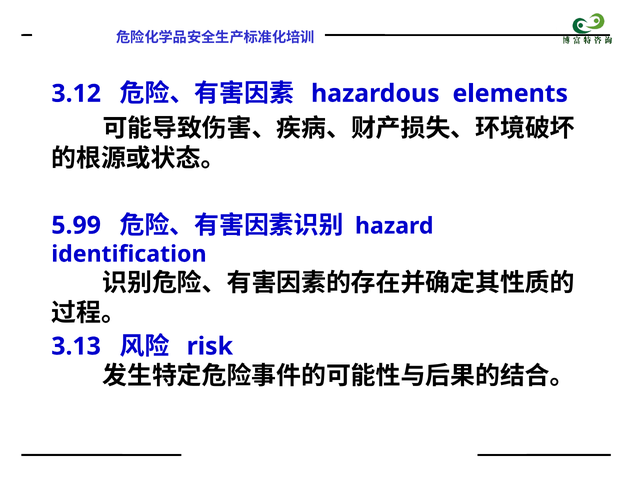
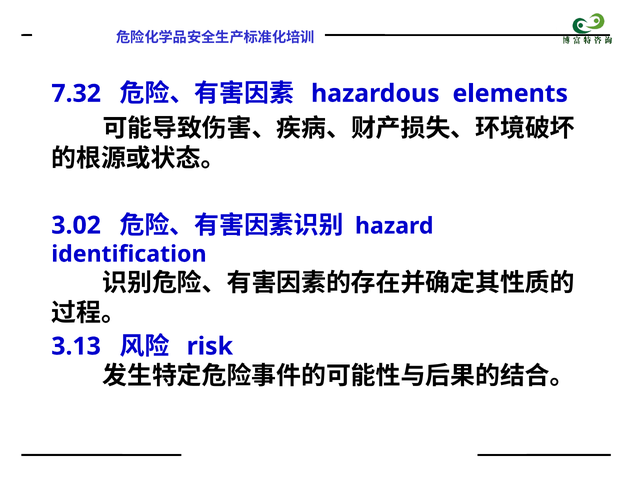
3.12: 3.12 -> 7.32 (76, 94)
5.99: 5.99 -> 3.02 (76, 225)
